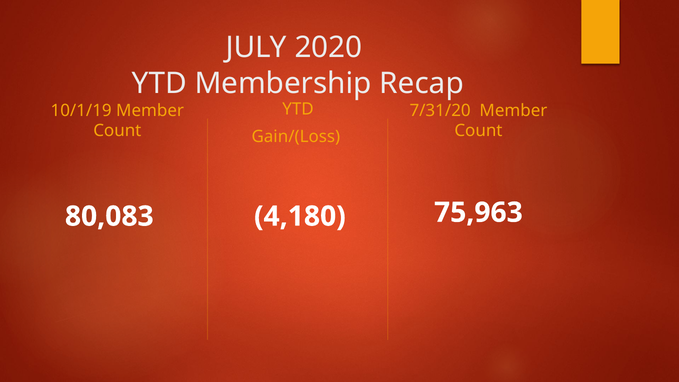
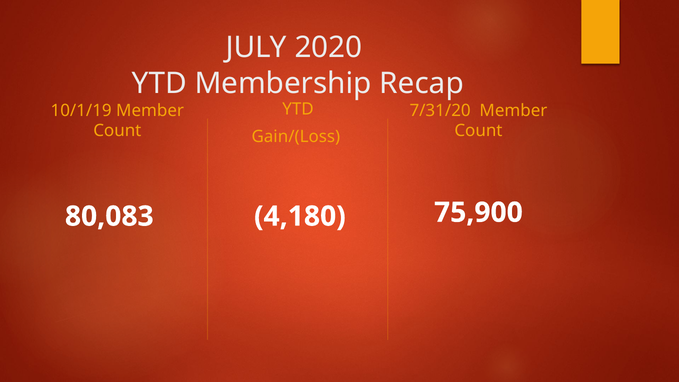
75,963: 75,963 -> 75,900 (478, 212)
